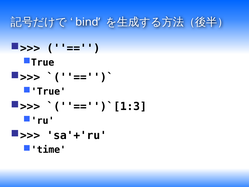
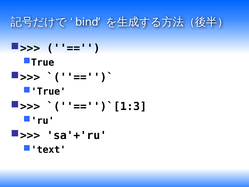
time: time -> text (48, 150)
